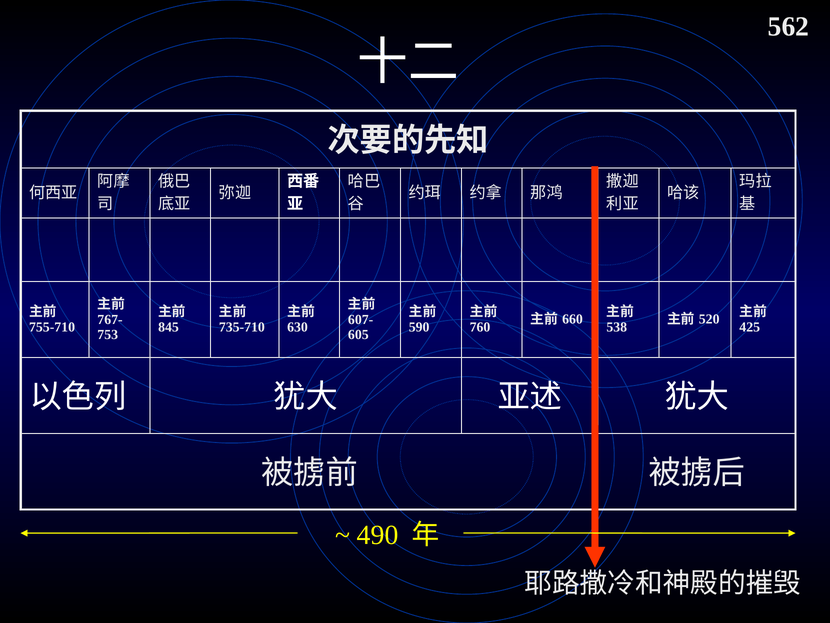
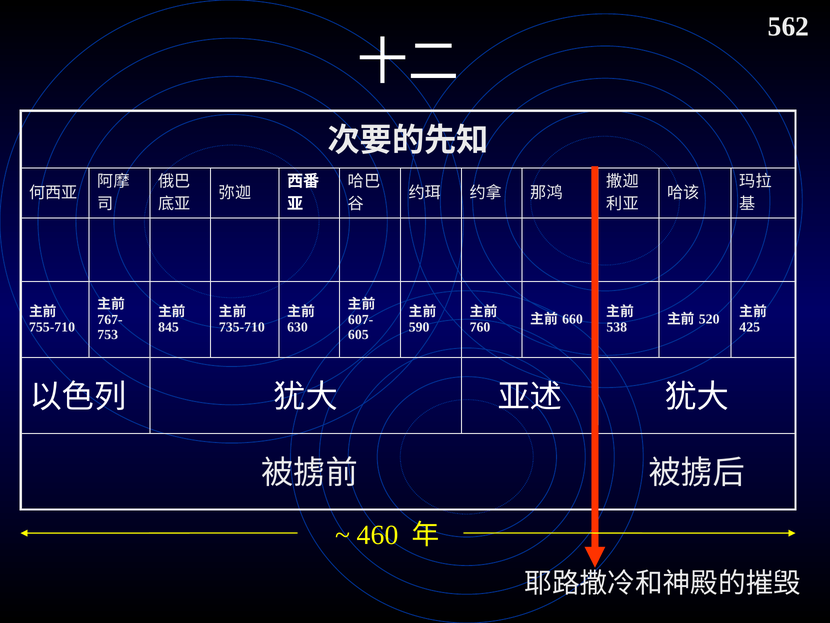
490: 490 -> 460 (378, 535)
